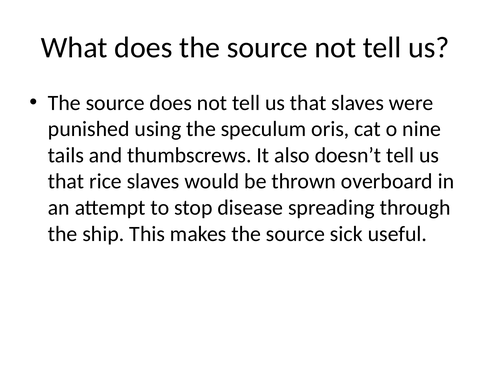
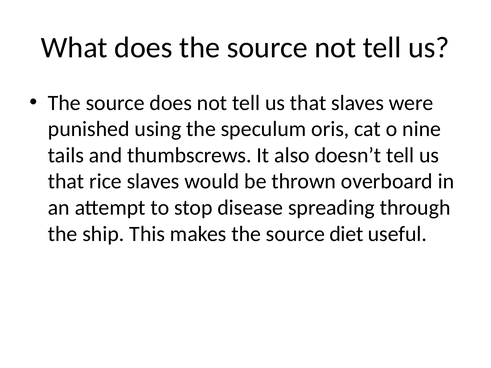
sick: sick -> diet (346, 234)
